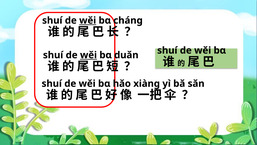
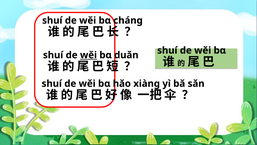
wěi underline: present -> none (88, 20)
